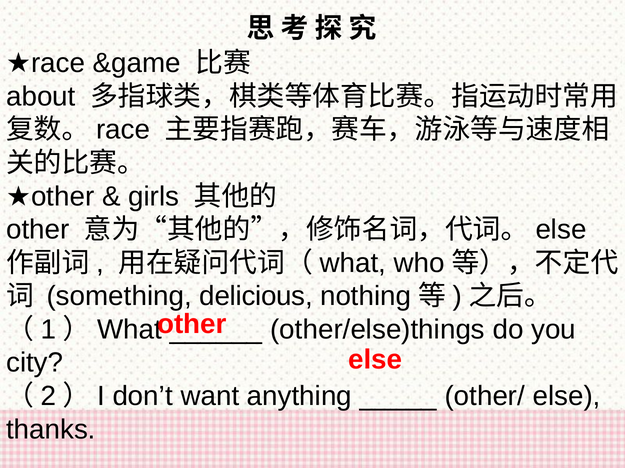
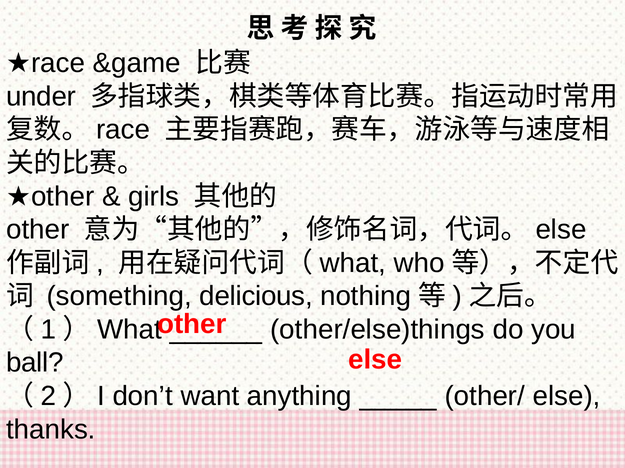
about: about -> under (41, 97)
city: city -> ball (35, 363)
